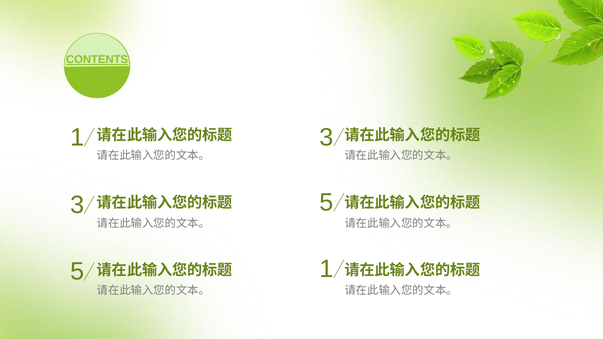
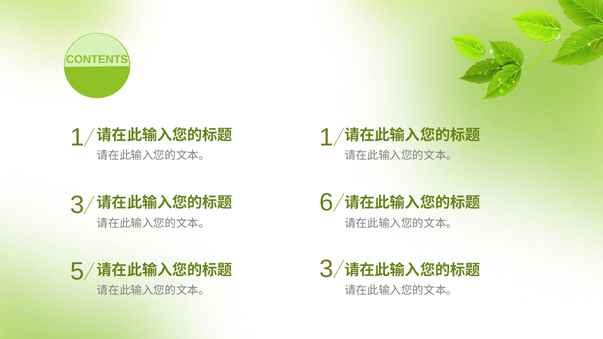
CONTENTS underline: present -> none (97, 60)
1 3: 3 -> 1 (326, 137)
3 5: 5 -> 6 (326, 202)
5 1: 1 -> 3 (326, 269)
